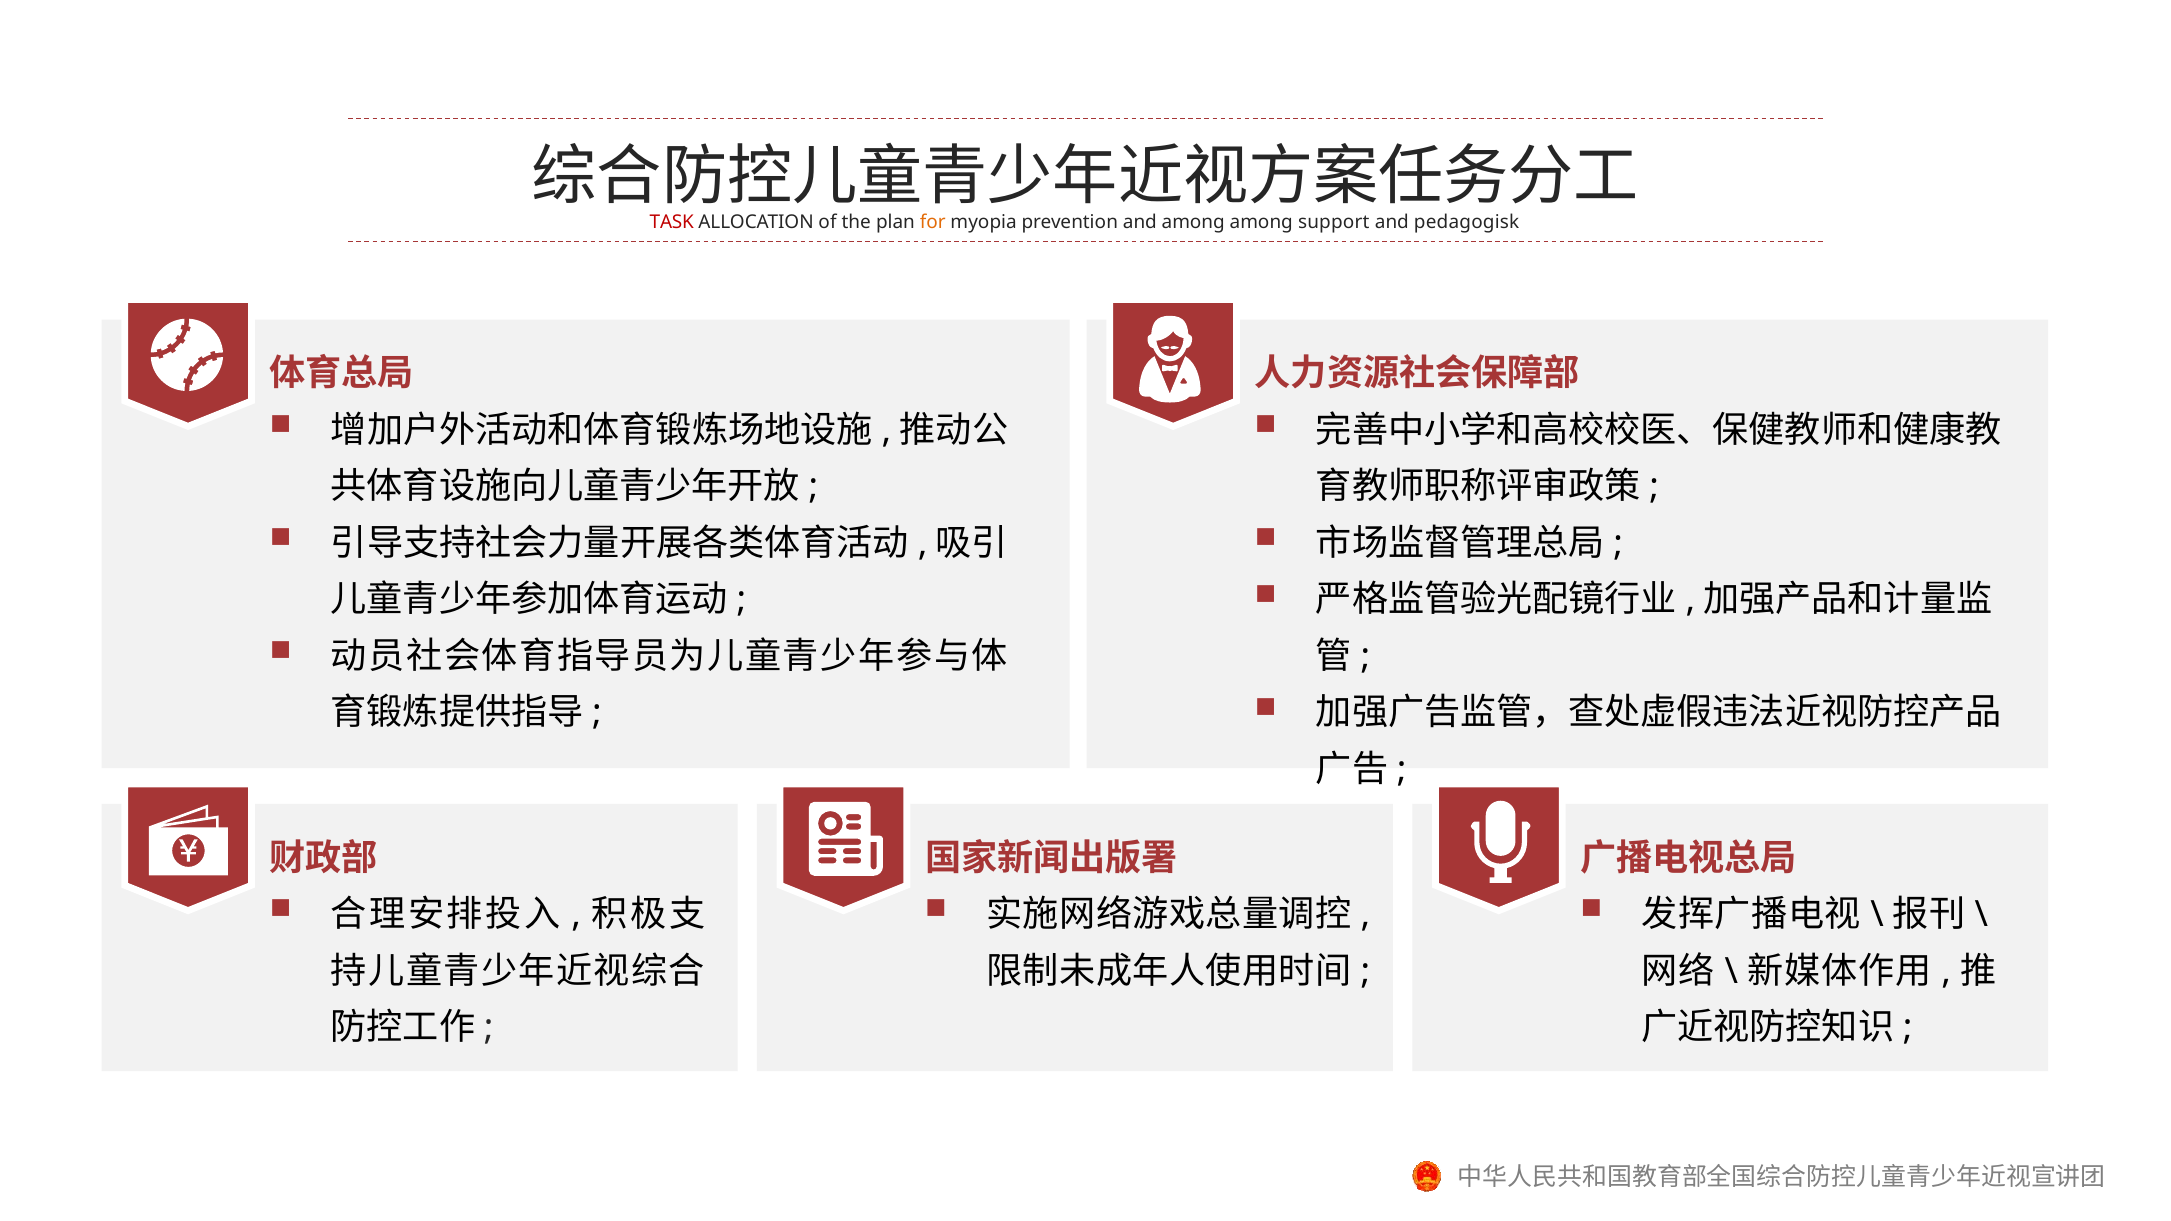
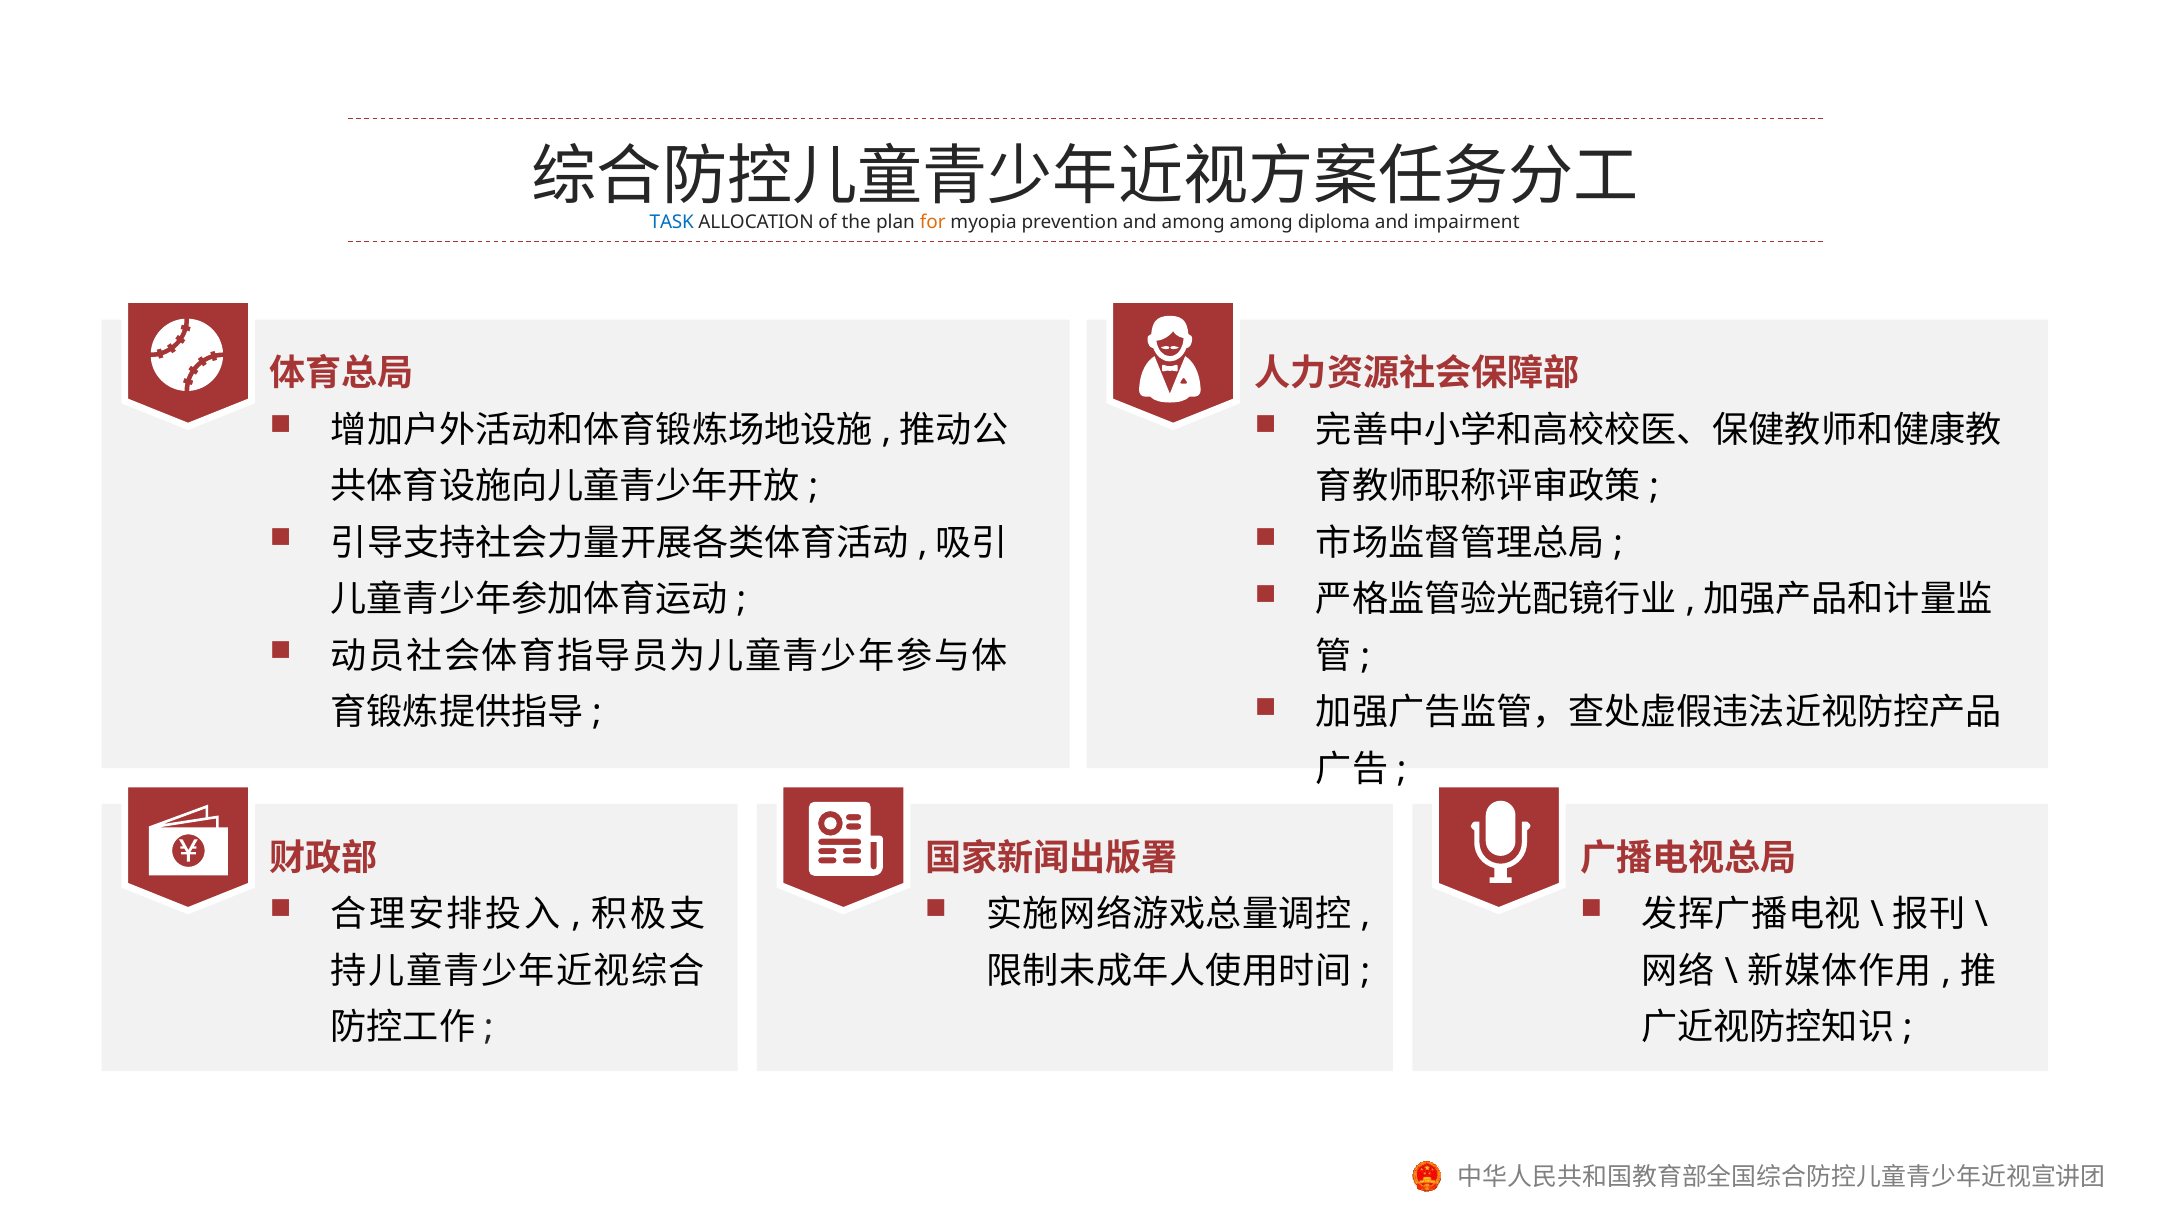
TASK colour: red -> blue (672, 223)
support: support -> diploma (1334, 223)
pedagogisk: pedagogisk -> impairment (1467, 223)
